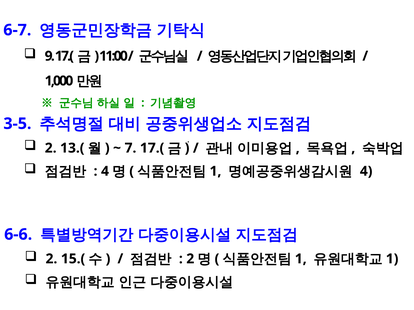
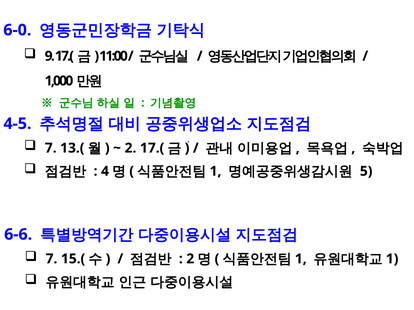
6-7: 6-7 -> 6-0 (17, 30)
3-5: 3-5 -> 4-5 (17, 124)
2: 2 -> 7 (51, 148)
7: 7 -> 2 (131, 148)
4: 4 -> 5 (366, 171)
2: 2 -> 7 (51, 259)
